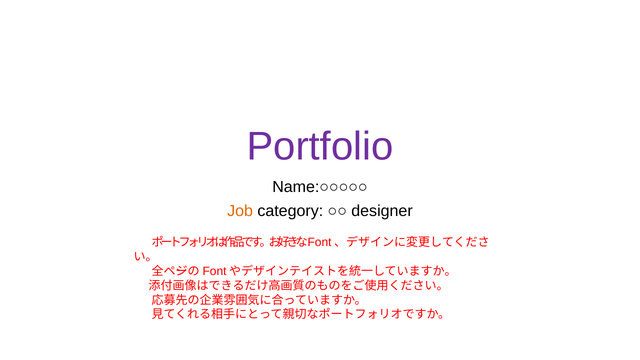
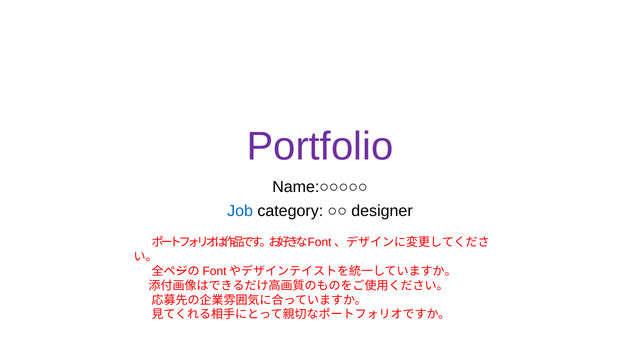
Job colour: orange -> blue (240, 211)
